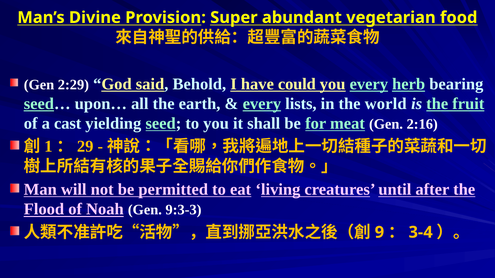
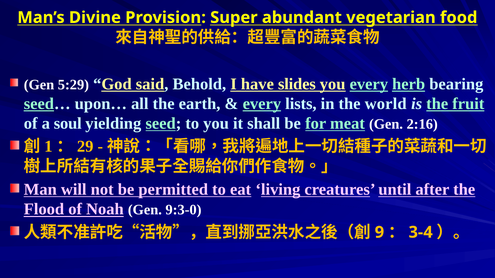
2:29: 2:29 -> 5:29 (73, 85)
could: could -> slides (297, 84)
cast: cast -> soul (68, 124)
9:3-3: 9:3-3 -> 9:3-0 (183, 210)
